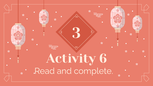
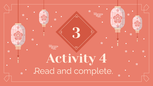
6: 6 -> 4 (103, 58)
